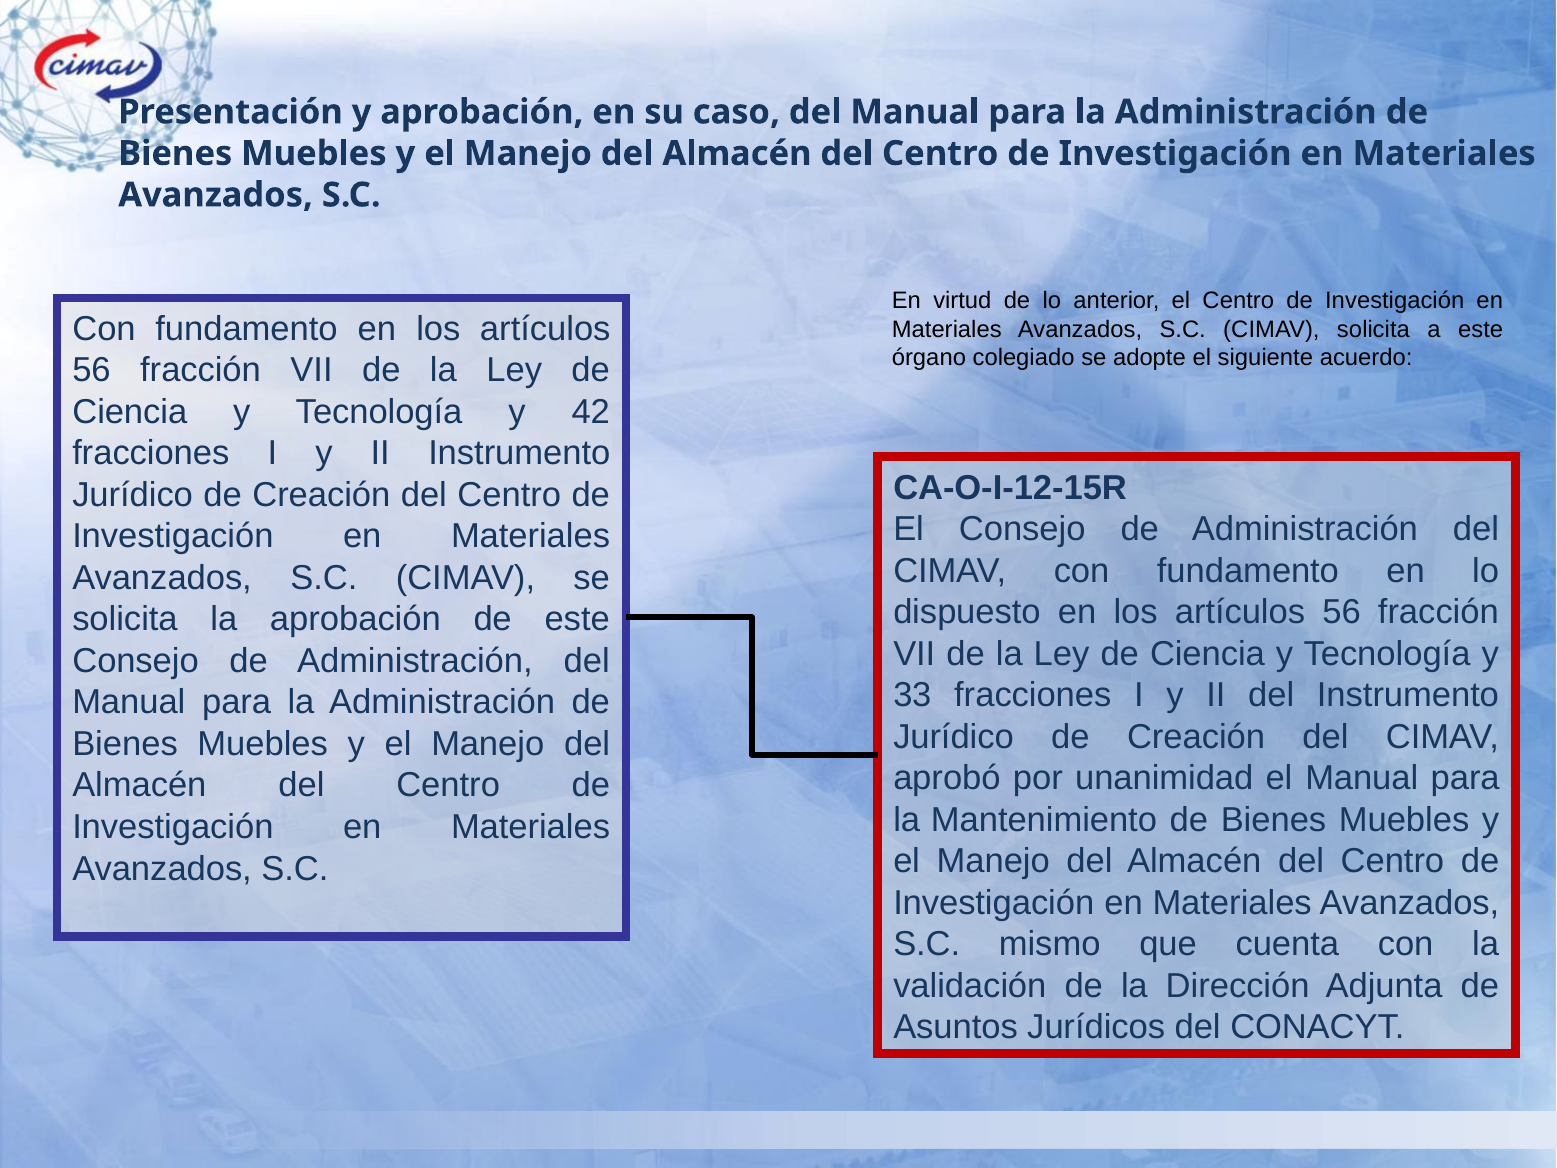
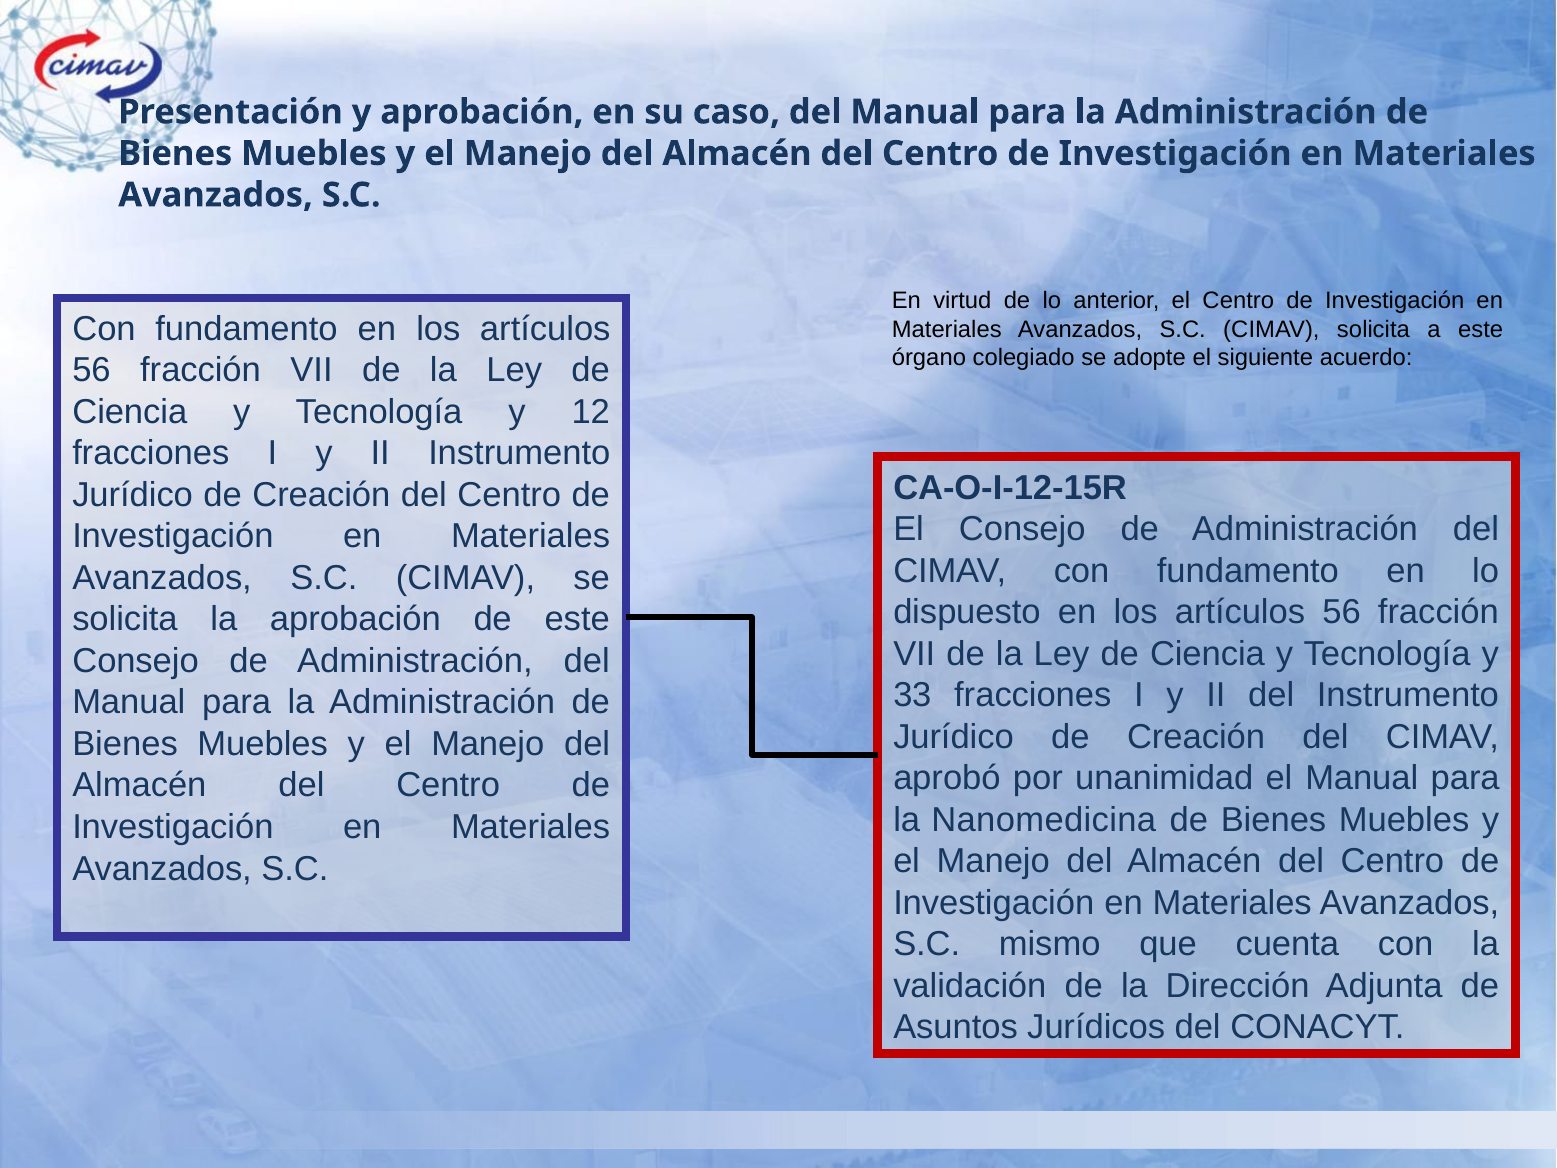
42: 42 -> 12 (591, 412)
Mantenimiento: Mantenimiento -> Nanomedicina (1044, 820)
